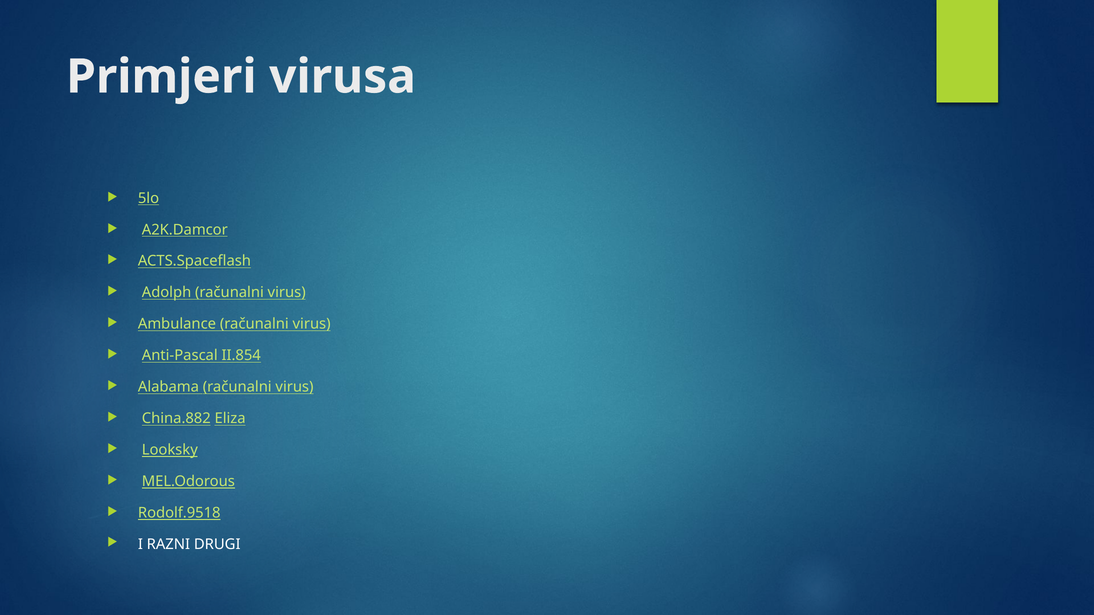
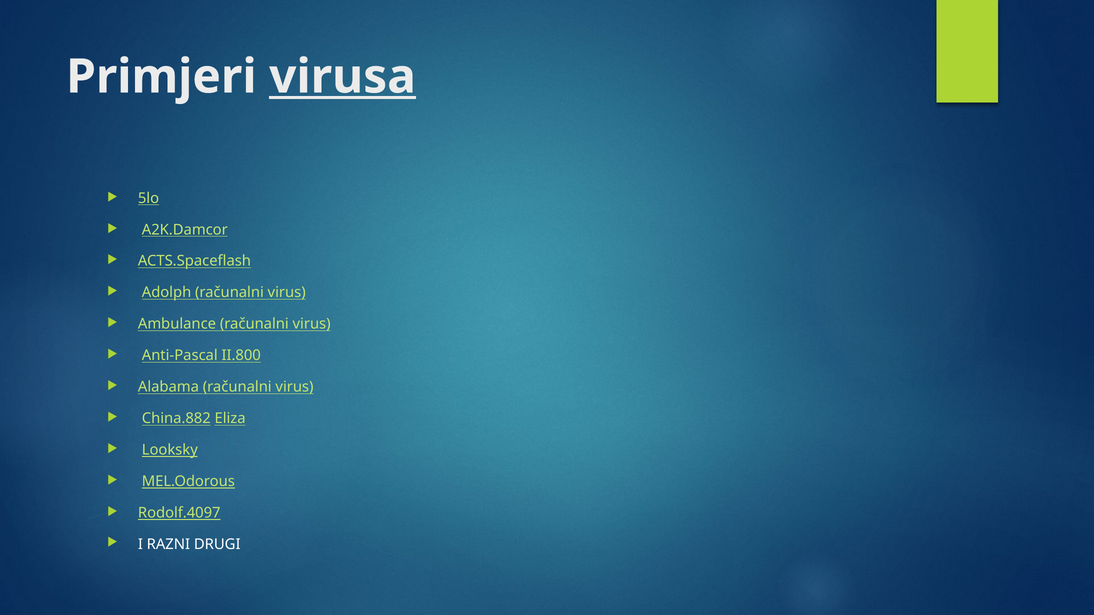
virusa underline: none -> present (342, 77)
II.854: II.854 -> II.800 (241, 356)
Rodolf.9518: Rodolf.9518 -> Rodolf.4097 (179, 513)
